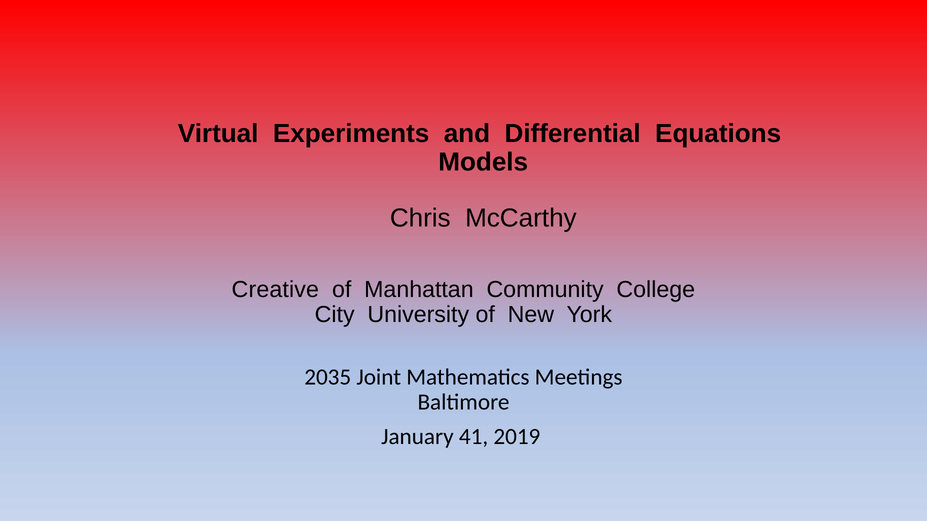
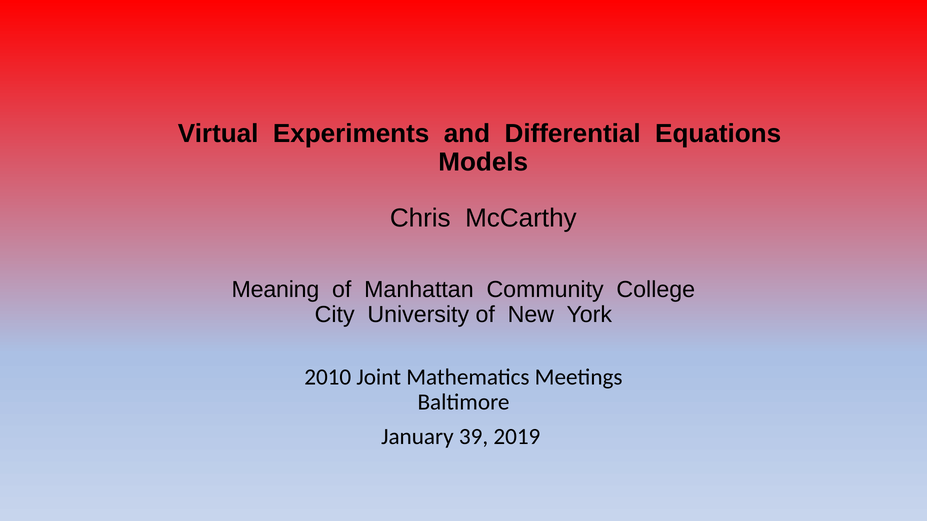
Creative: Creative -> Meaning (275, 290)
2035: 2035 -> 2010 (328, 377)
41: 41 -> 39 (474, 437)
